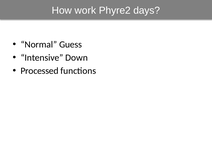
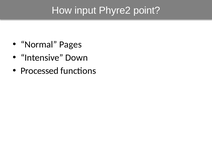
work: work -> input (85, 10)
days: days -> point (147, 10)
Guess: Guess -> Pages (70, 44)
